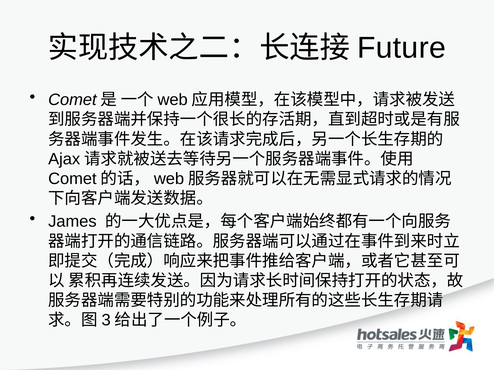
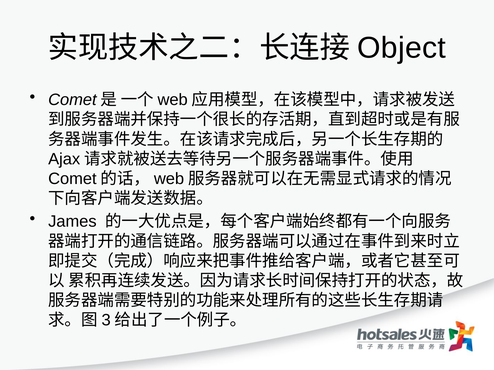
Future: Future -> Object (402, 48)
